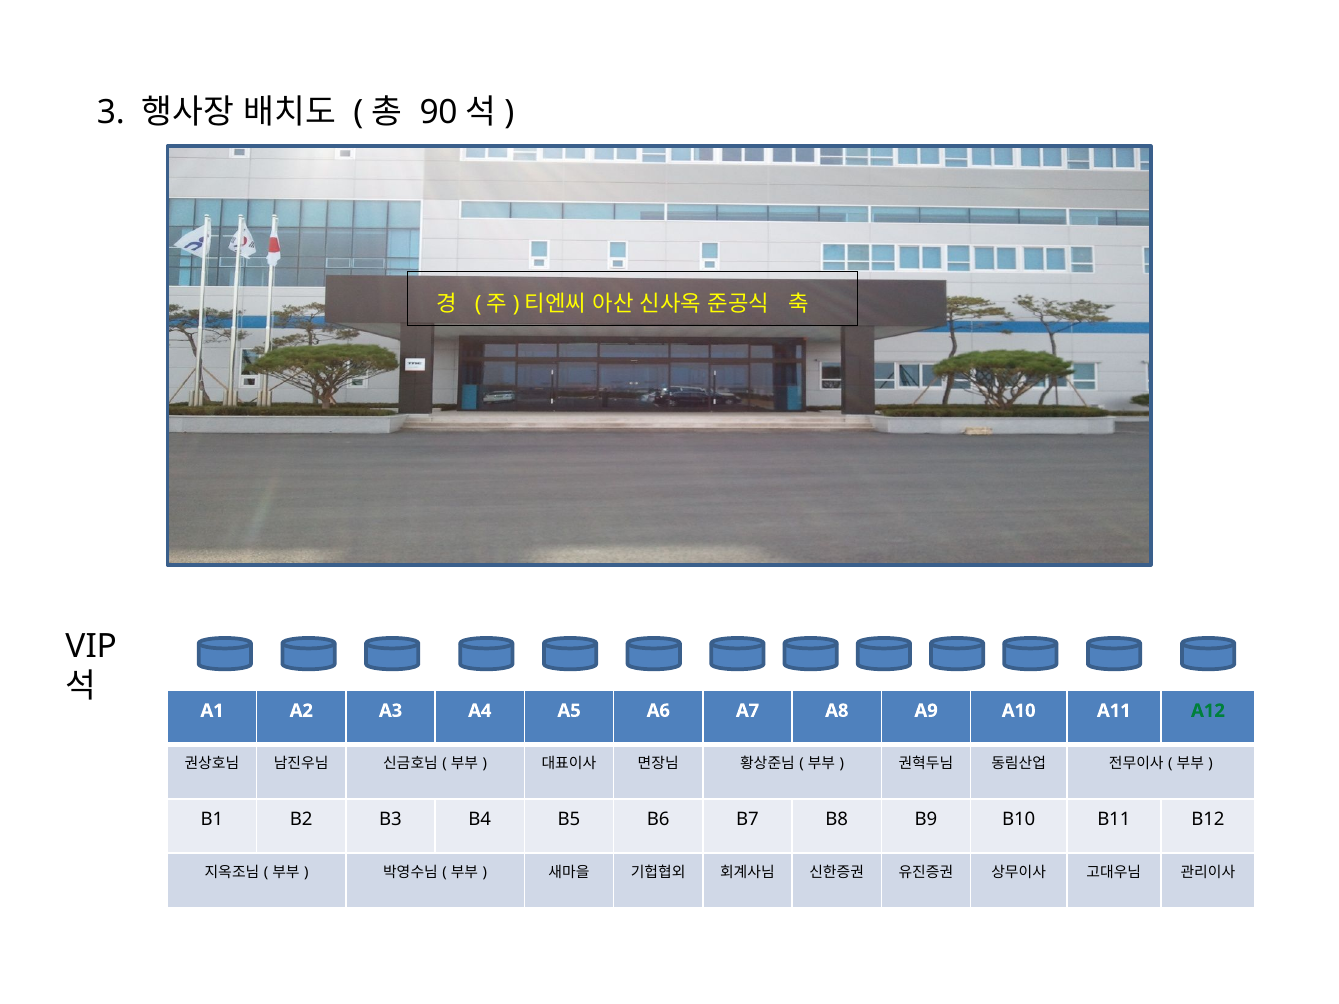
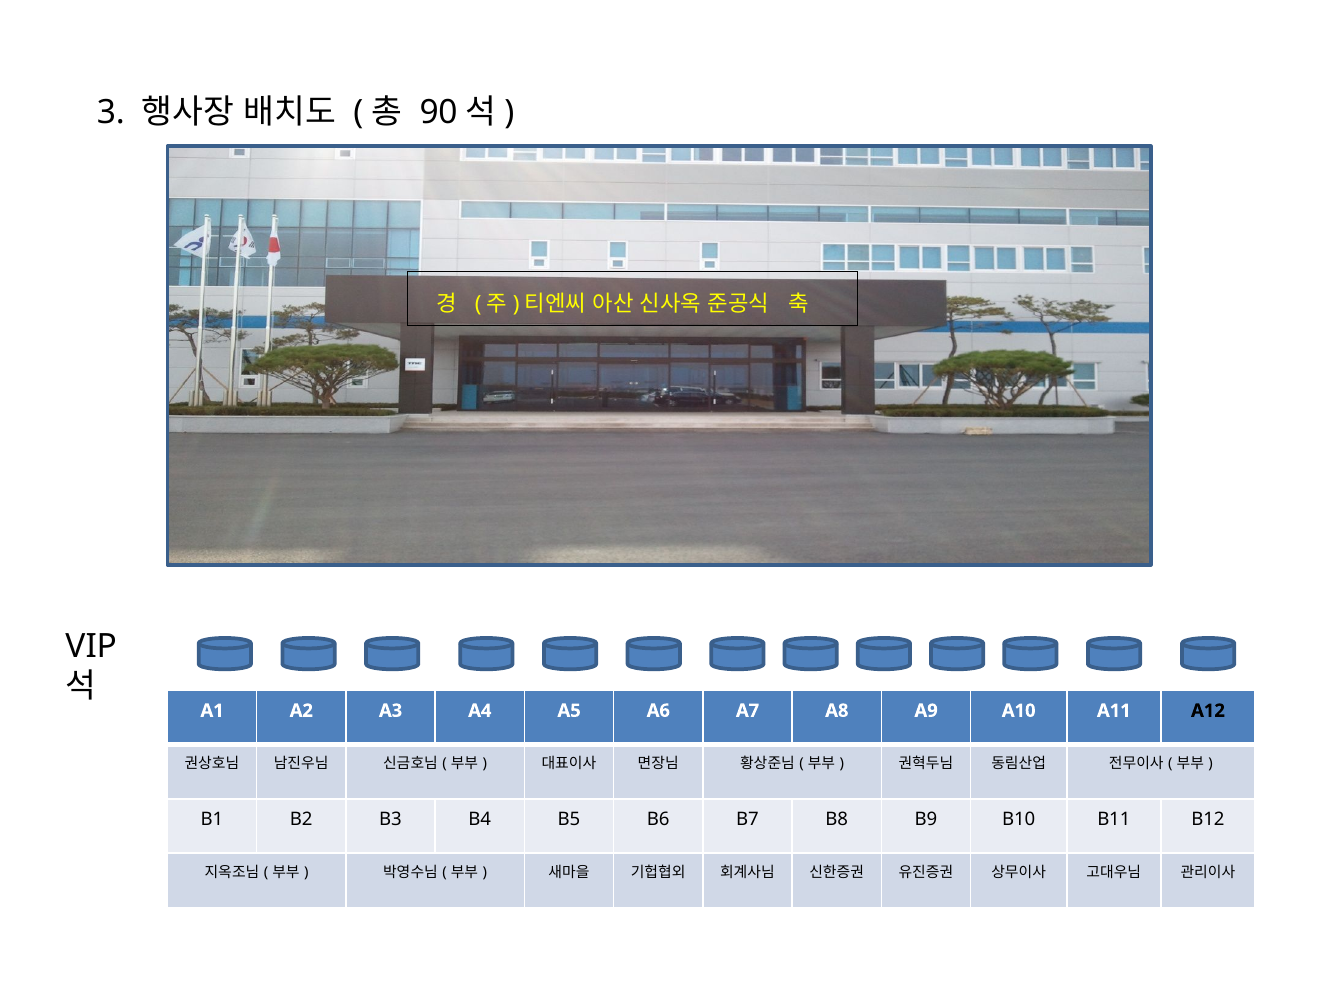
A12 colour: green -> black (1208, 711)
